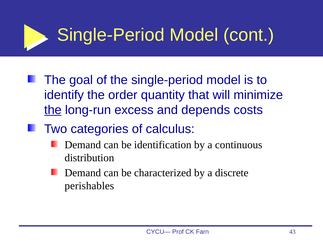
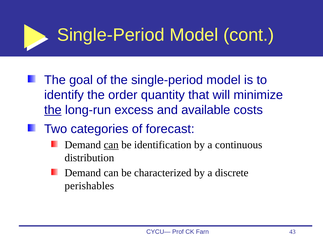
depends: depends -> available (206, 110)
calculus: calculus -> forecast (170, 129)
can underline: none -> present (111, 145)
